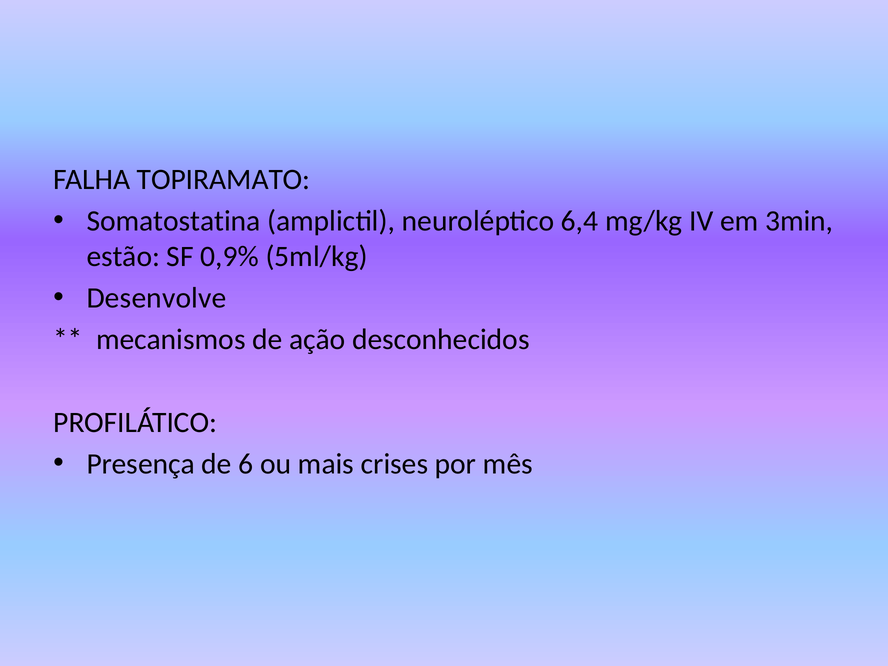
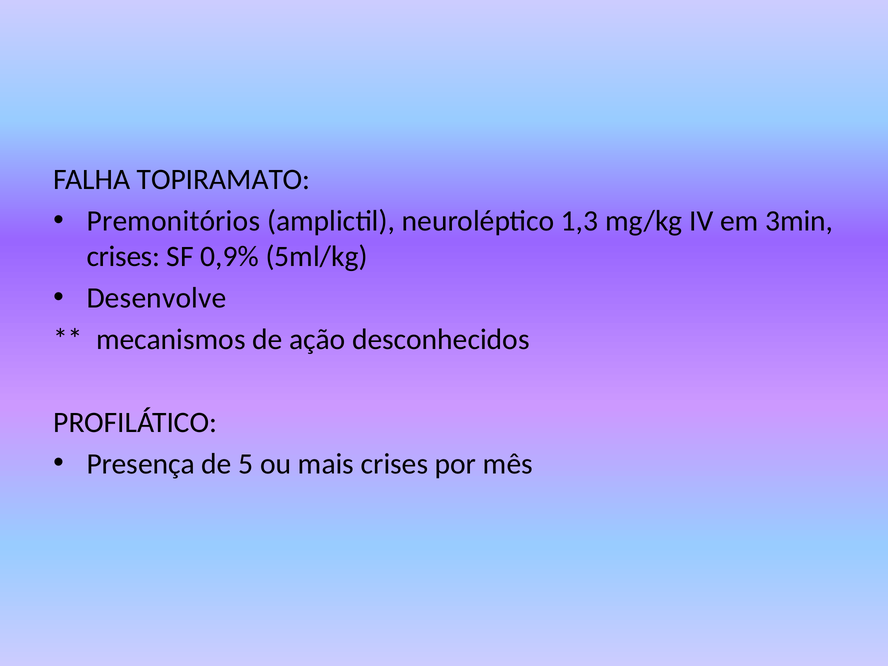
Somatostatina: Somatostatina -> Premonitórios (173, 221)
6,4: 6,4 -> 1,3 (580, 221)
estão: estão -> crises (123, 257)
6: 6 -> 5 (246, 464)
